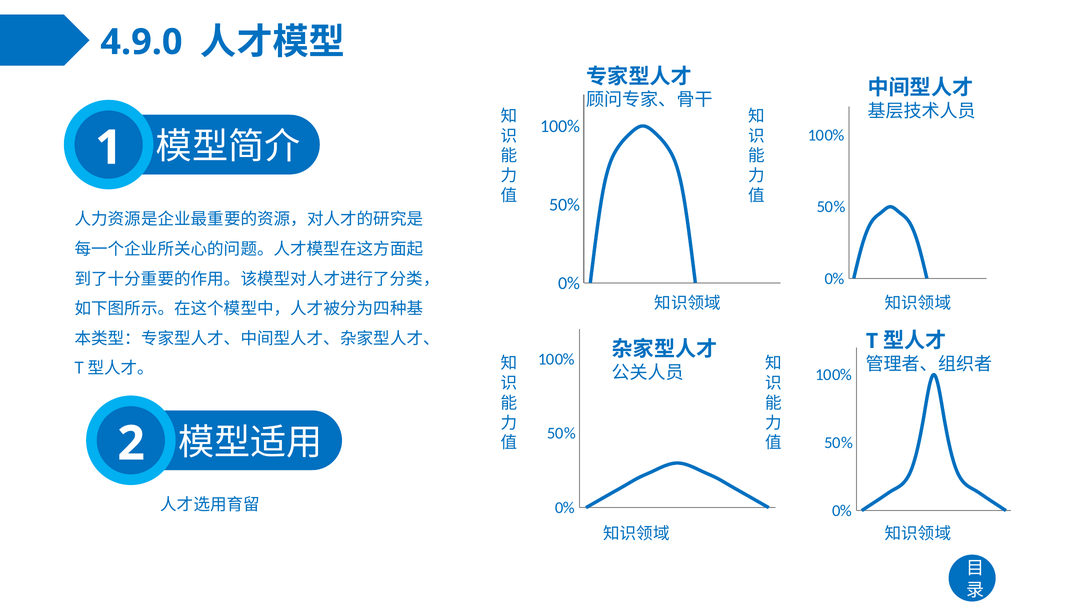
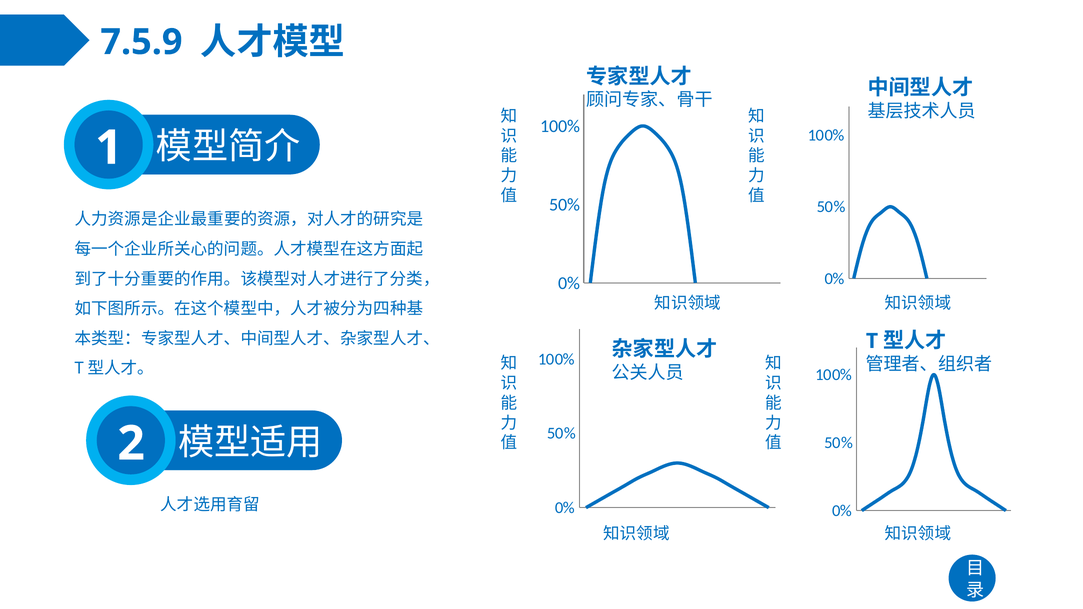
4.9.0: 4.9.0 -> 7.5.9 (141, 42)
